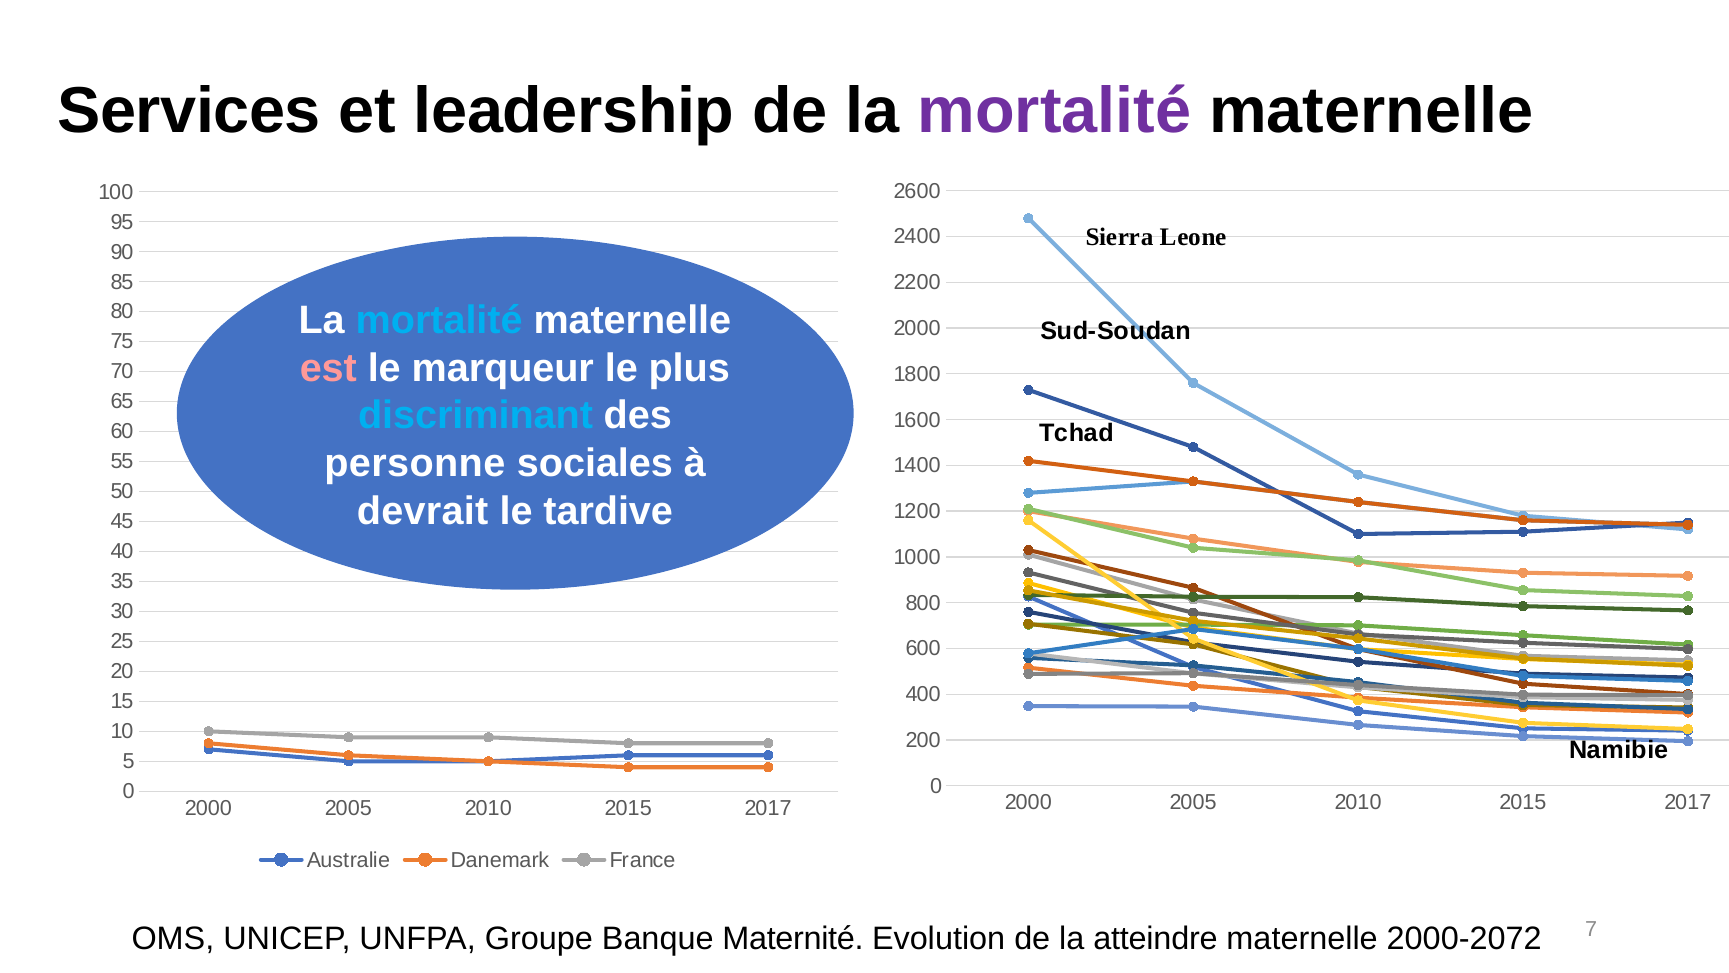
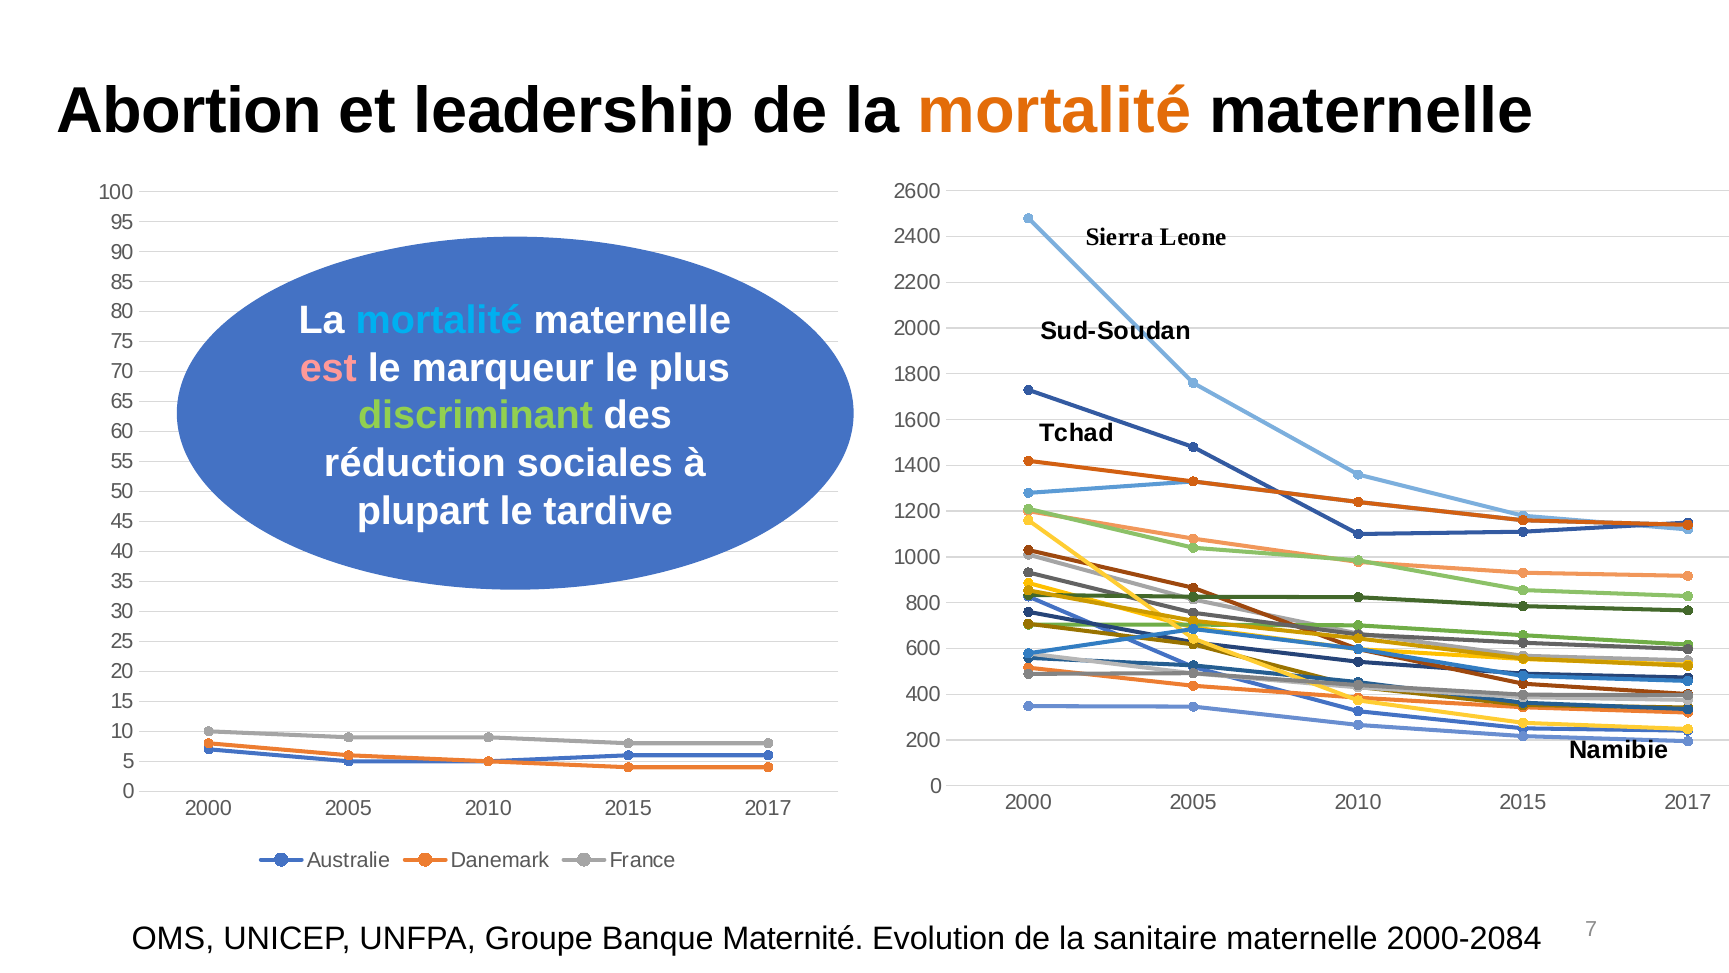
Services: Services -> Abortion (189, 111)
mortalité colour: purple -> orange (1054, 111)
discriminant colour: light blue -> light green (475, 416)
personne: personne -> réduction (415, 463)
devrait: devrait -> plupart (423, 511)
atteindre: atteindre -> sanitaire (1155, 938)
2000-2072: 2000-2072 -> 2000-2084 (1464, 938)
